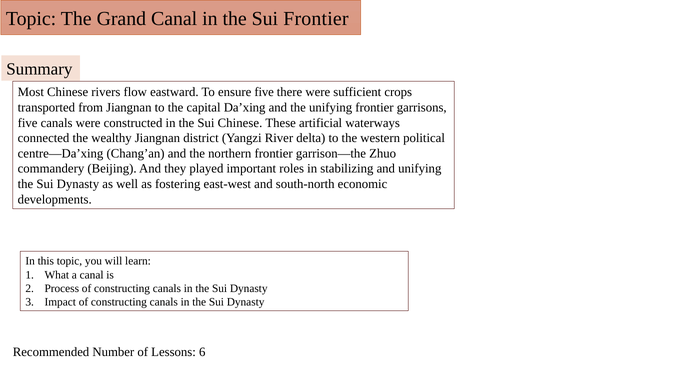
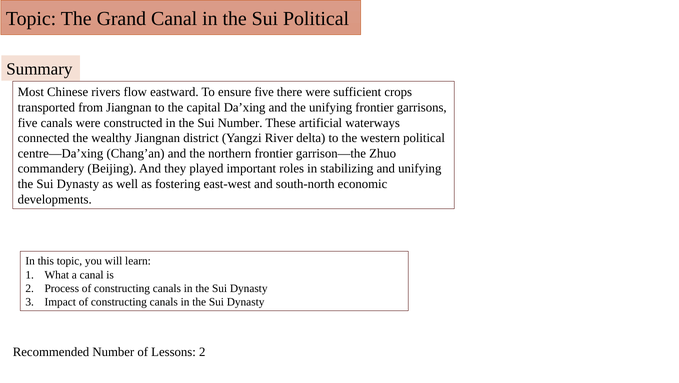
Sui Frontier: Frontier -> Political (316, 19)
Sui Chinese: Chinese -> Number (240, 123)
Lessons 6: 6 -> 2 (202, 352)
